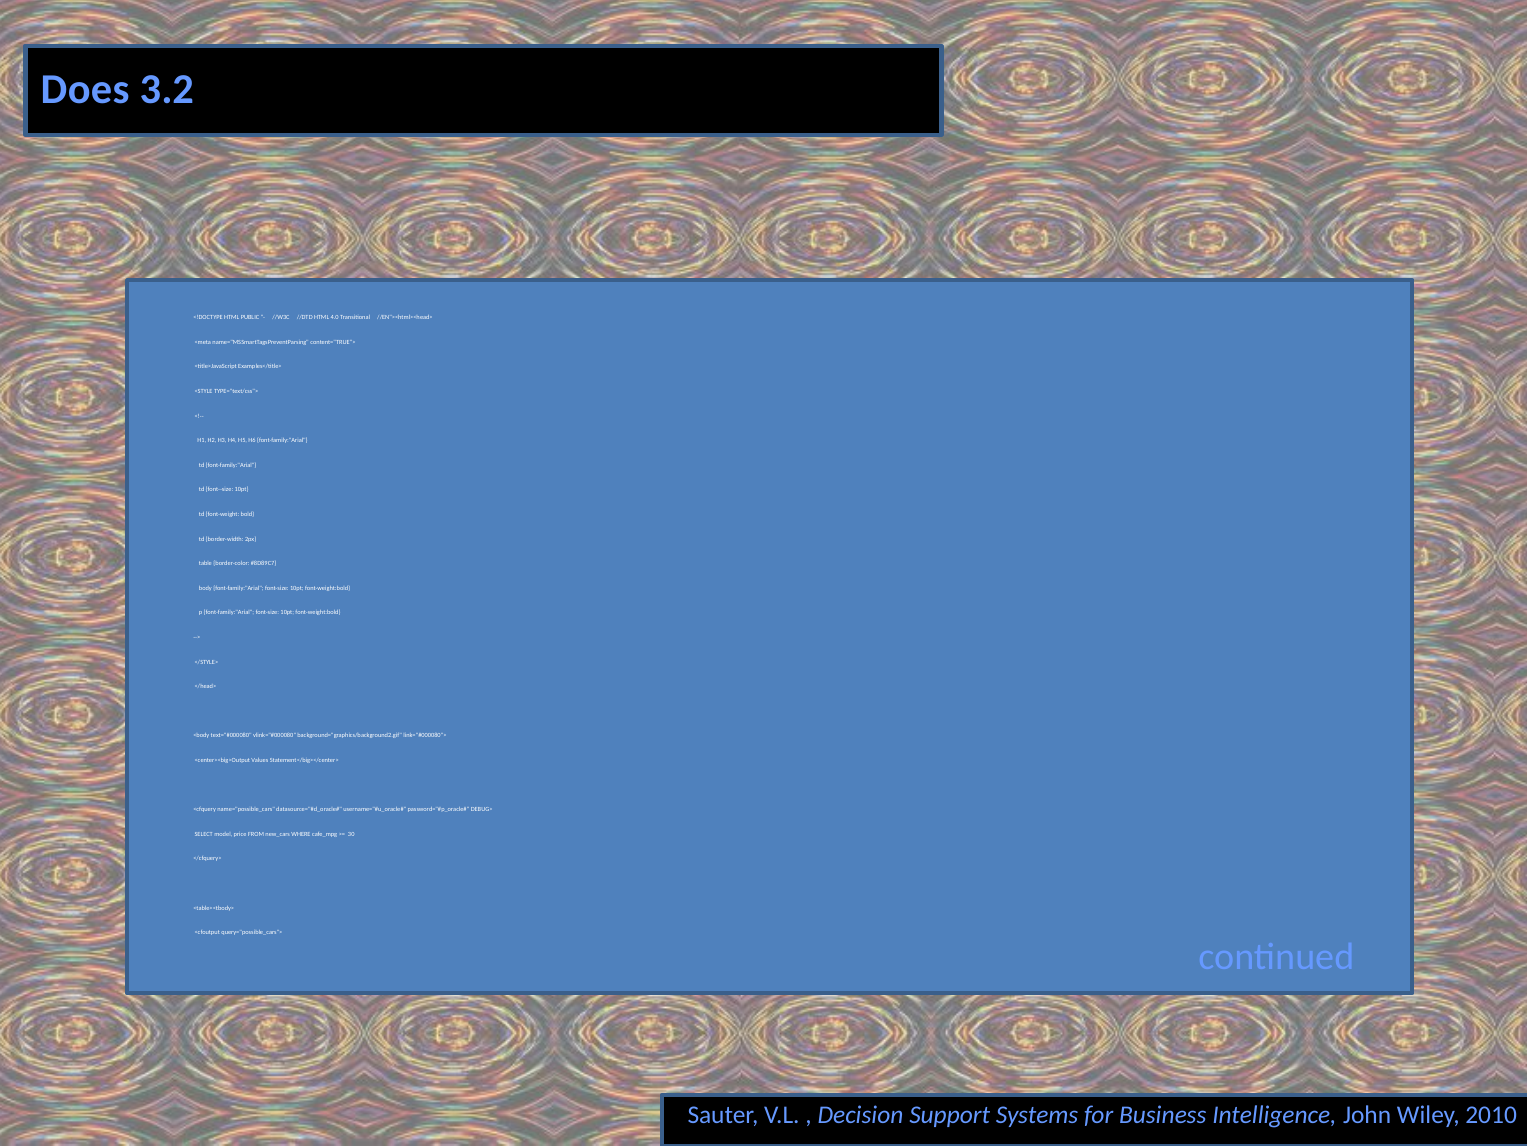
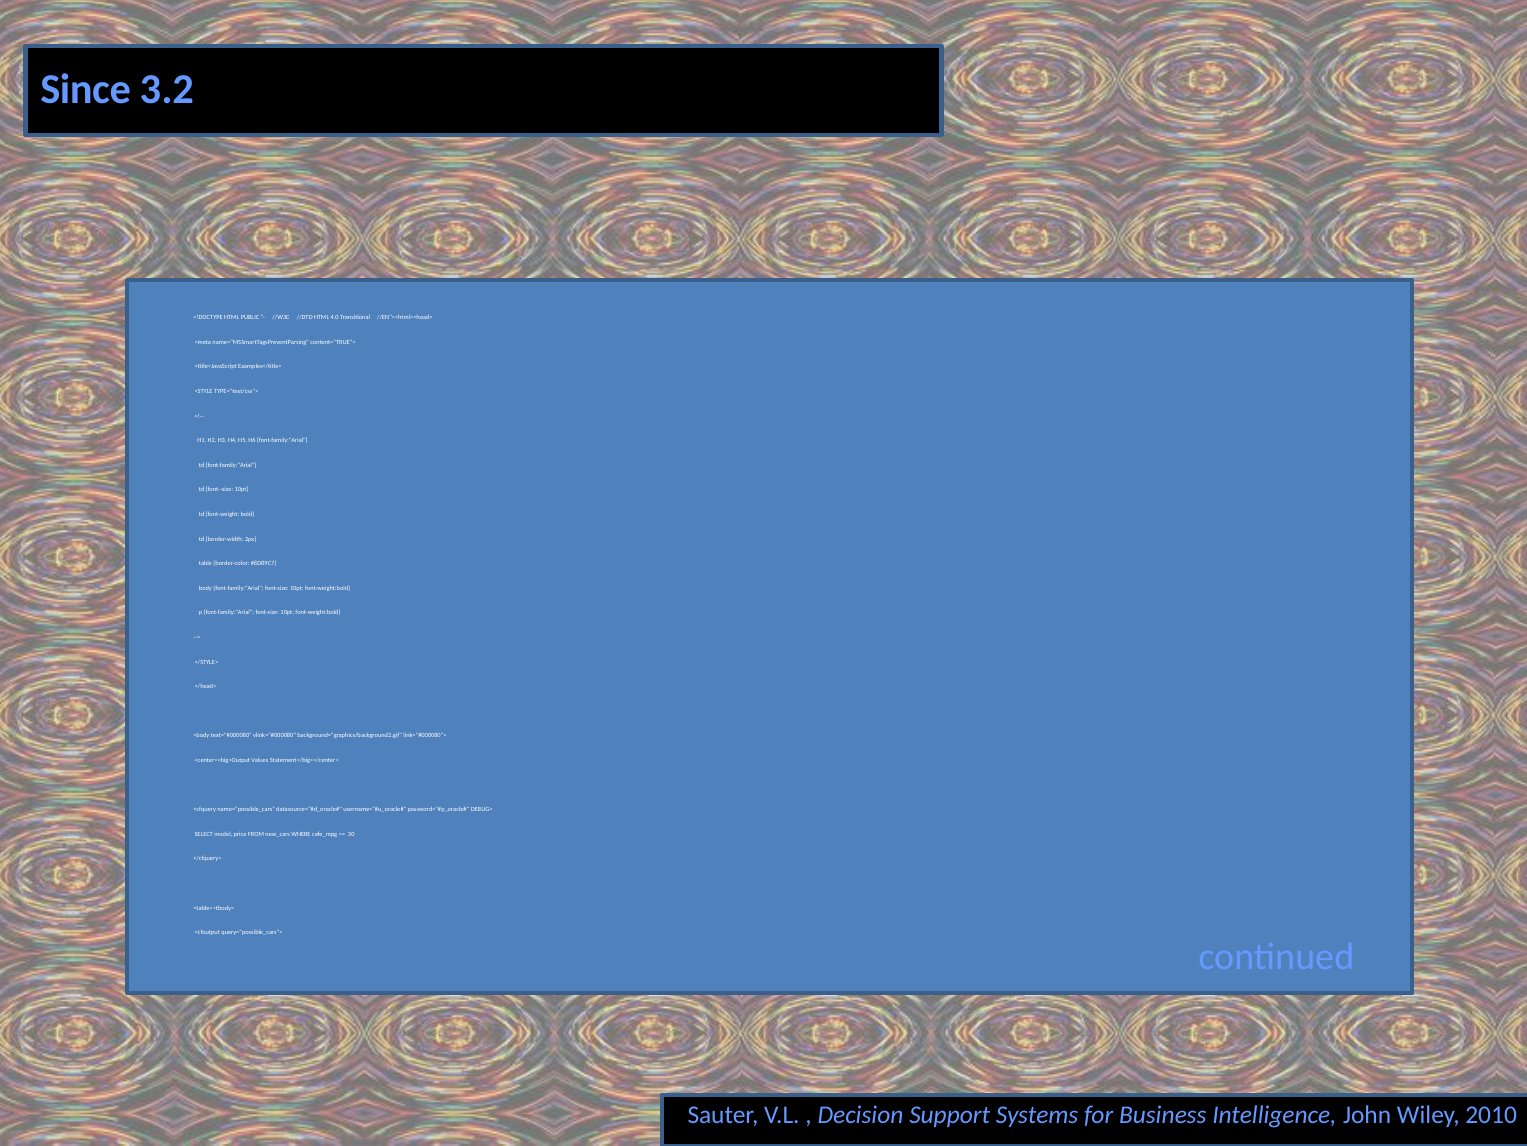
Does: Does -> Since (86, 90)
